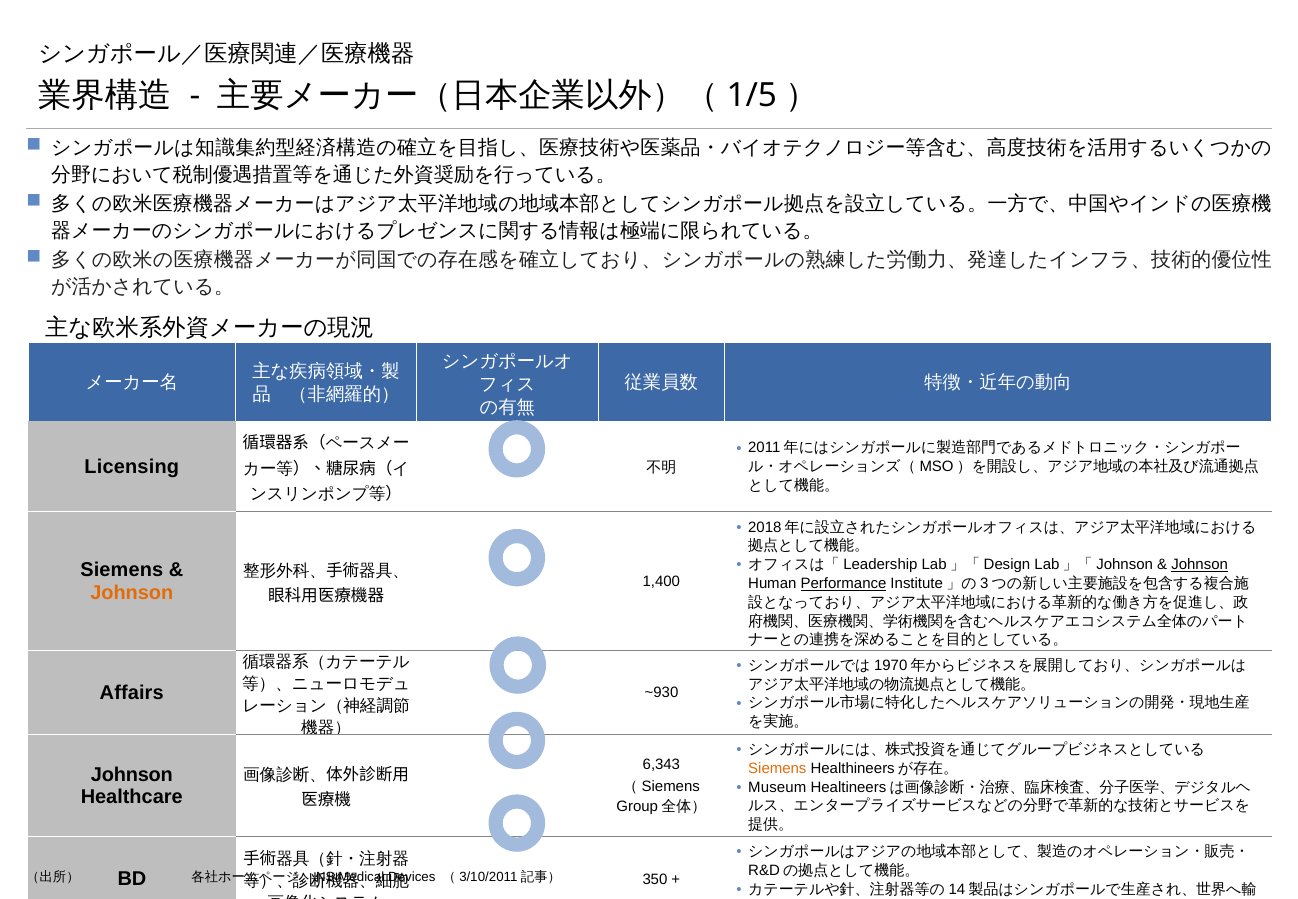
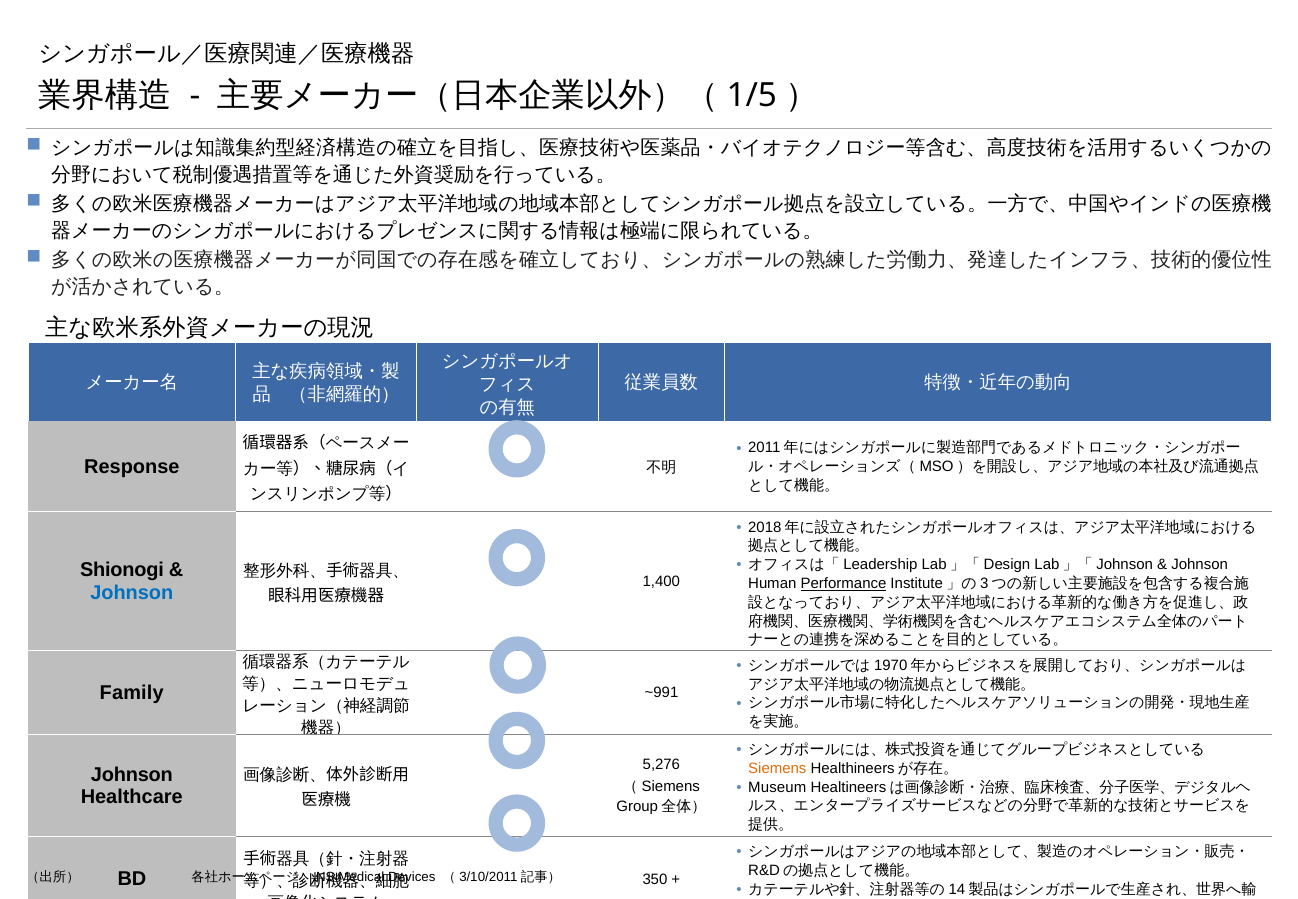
Licensing: Licensing -> Response (132, 467)
Johnson underline: present -> none (1200, 565)
Siemens: Siemens -> Shionogi (122, 570)
Johnson colour: orange -> blue (132, 592)
Affairs: Affairs -> Family (132, 692)
~930: ~930 -> ~991 (662, 692)
6,343: 6,343 -> 5,276 (661, 764)
